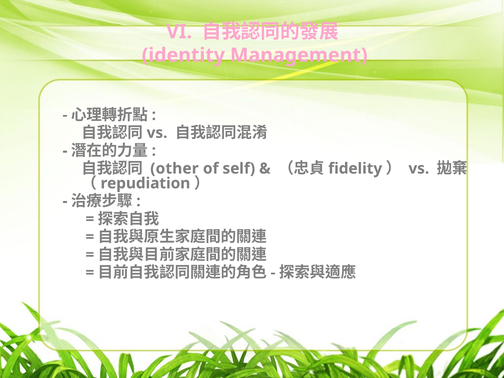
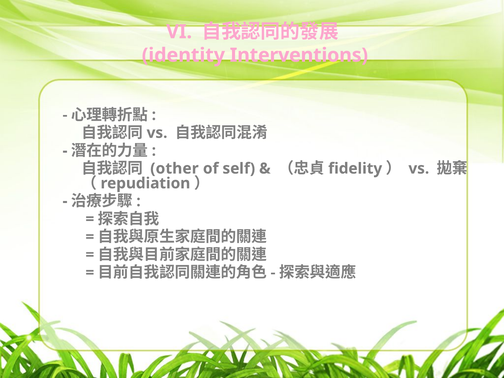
Management: Management -> Interventions (299, 55)
